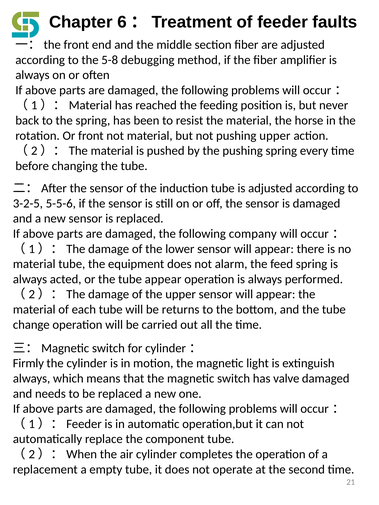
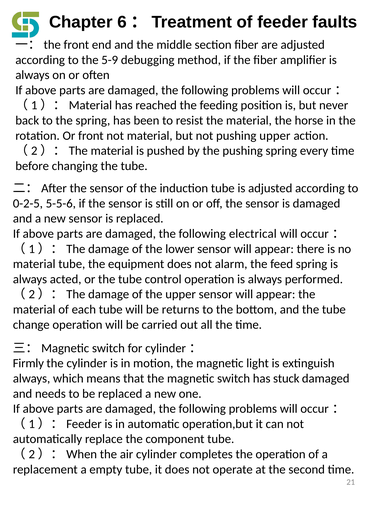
5-8: 5-8 -> 5-9 (110, 60)
3-2-5: 3-2-5 -> 0-2-5 (28, 204)
company: company -> electrical (253, 234)
tube appear: appear -> control (163, 279)
valve: valve -> stuck (286, 379)
